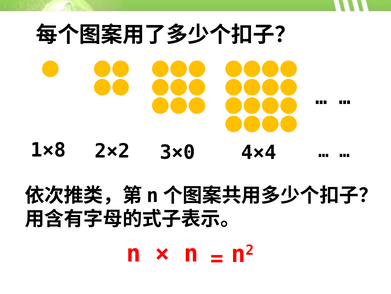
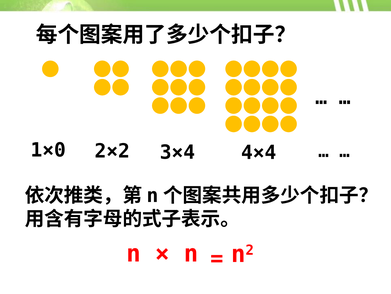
1×8: 1×8 -> 1×0 (48, 150)
3×0: 3×0 -> 3×4 (178, 152)
